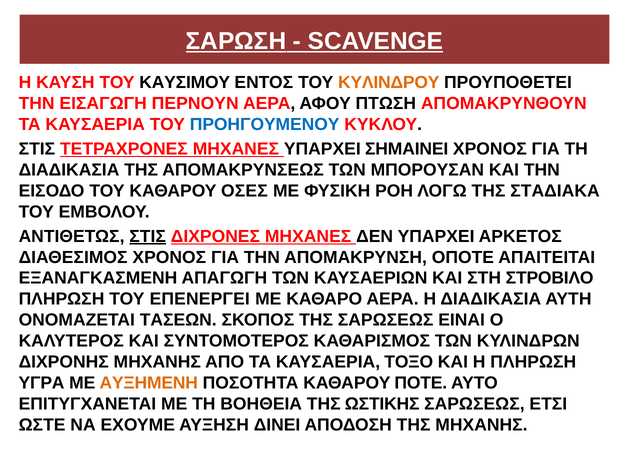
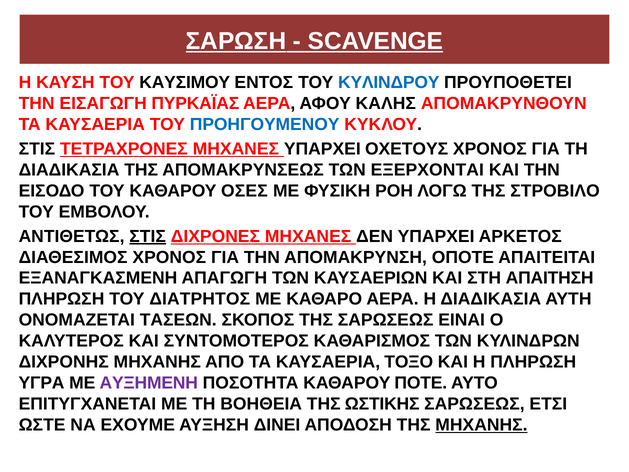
ΚΥΛΙΝΔΡΟΥ colour: orange -> blue (389, 82)
ΠΕΡΝΟΥΝ: ΠΕΡΝΟΥΝ -> ΠΥΡΚΑΪΑΣ (195, 103)
ΠΤΩΣΗ: ΠΤΩΣΗ -> ΚΑΛΗΣ (386, 103)
ΣΗΜΑΙΝΕΙ: ΣΗΜΑΙΝΕΙ -> ΟΧΕΤΟΥΣ (407, 149)
ΜΠΟΡΟΥΣΑΝ: ΜΠΟΡΟΥΣΑΝ -> ΕΞΕΡΧΟΝΤΑΙ (427, 170)
ΣΤΑΔΙΑΚΑ: ΣΤΑΔΙΑΚΑ -> ΣΤΡΟΒΙΛΟ (555, 191)
ΣΤΡΟΒΙΛΟ: ΣΤΡΟΒΙΛΟ -> ΑΠΑΙΤΗΣΗ (550, 278)
ΕΠΕΝΕΡΓΕΙ: ΕΠΕΝΕΡΓΕΙ -> ΔΙΑΤΡΗΤΟΣ (200, 299)
ΑΥΞΗΜΕΝΗ colour: orange -> purple (149, 383)
ΜΗΧΑΝΗΣ underline: none -> present (481, 425)
